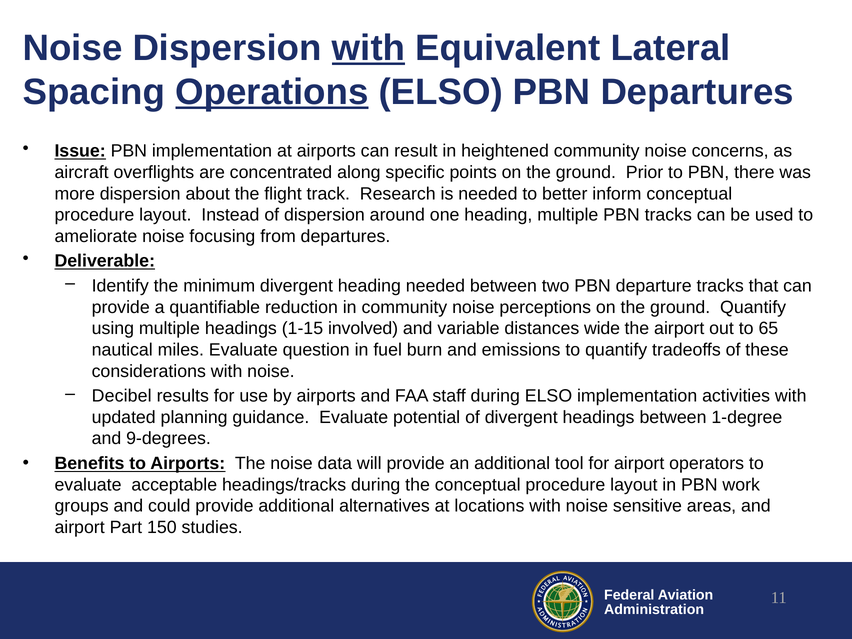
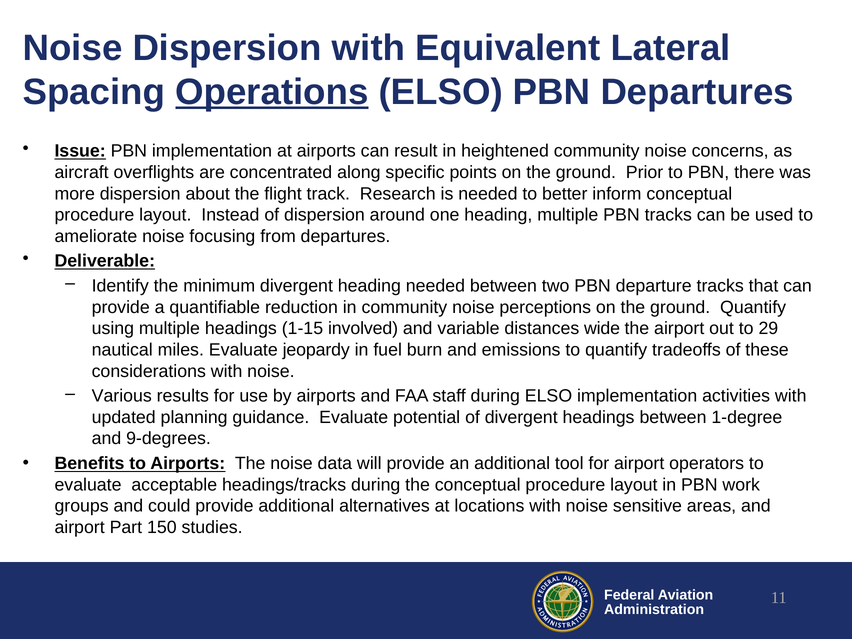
with underline: present -> none (368, 48)
65: 65 -> 29 (768, 329)
question: question -> jeopardy (316, 350)
Decibel: Decibel -> Various (122, 396)
